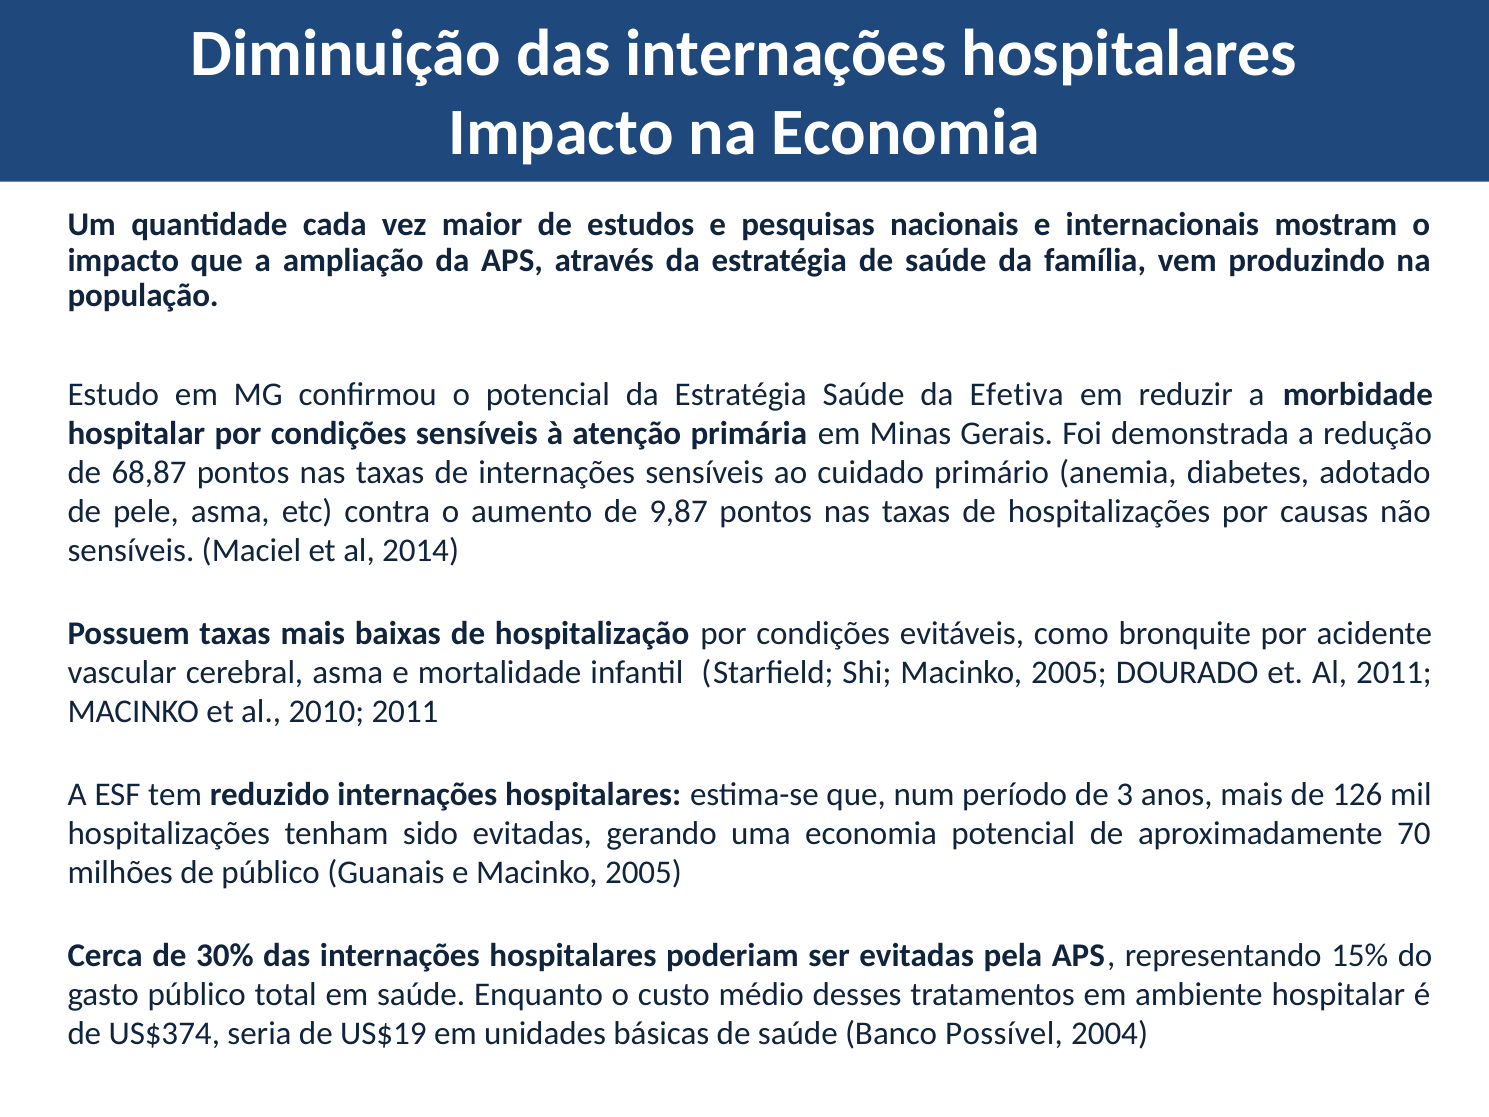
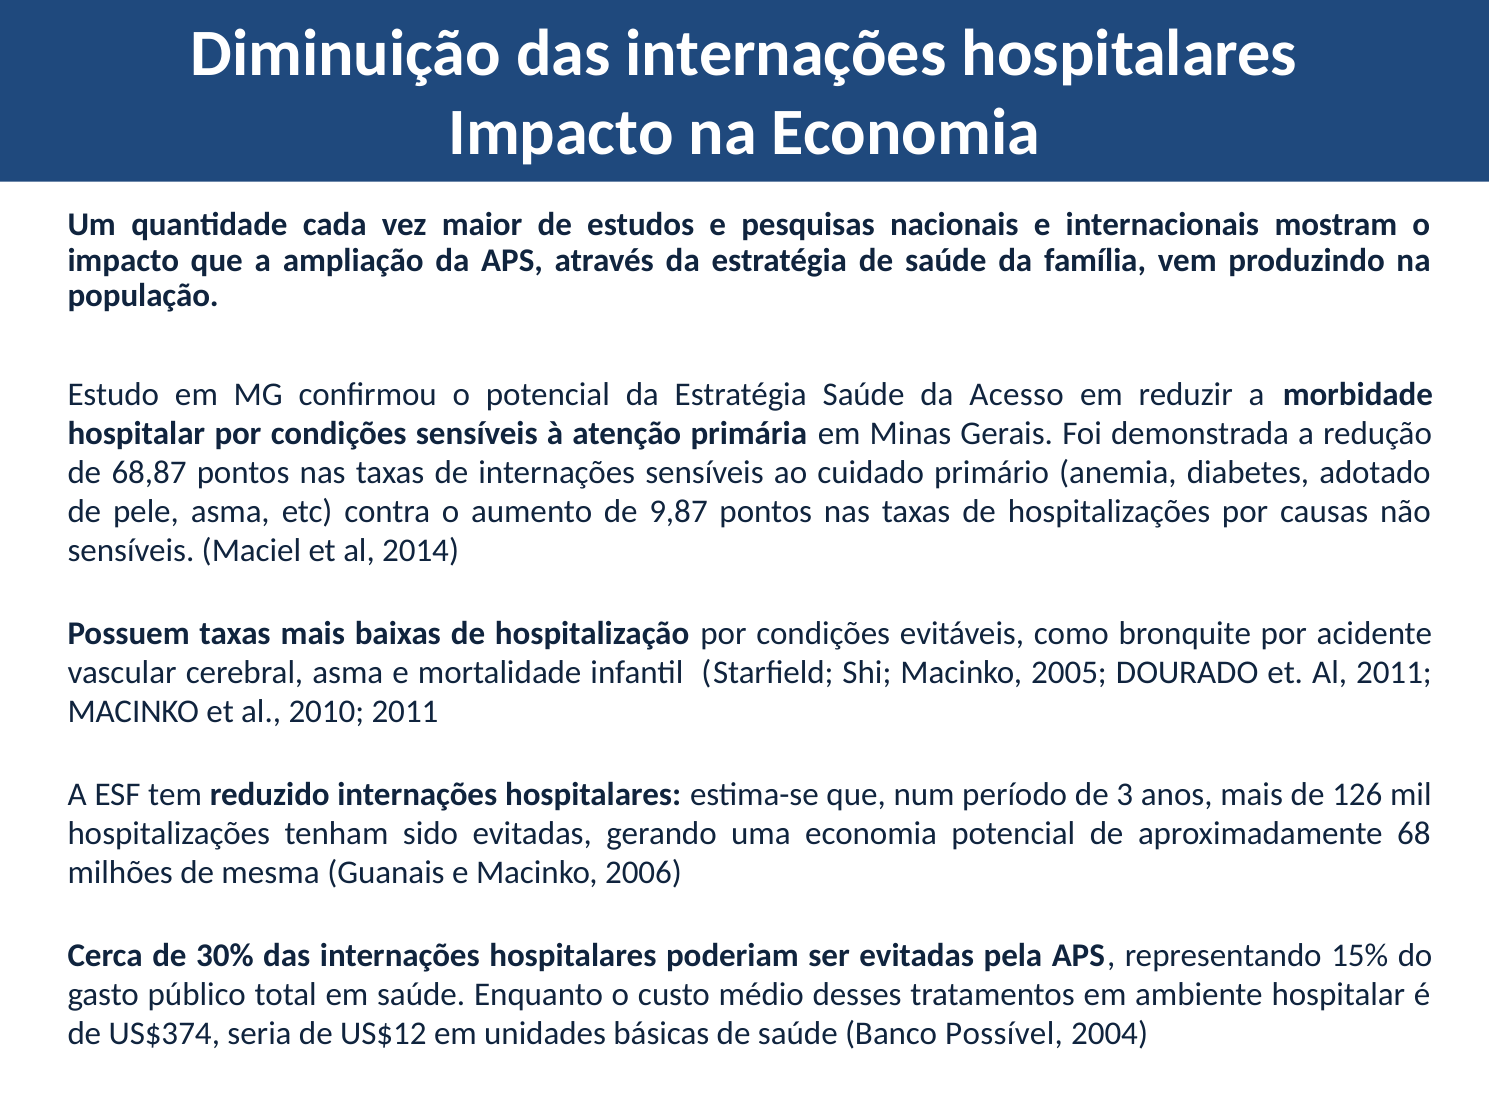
Efetiva: Efetiva -> Acesso (1017, 394)
70: 70 -> 68 (1414, 833)
de público: público -> mesma (271, 872)
e Macinko 2005: 2005 -> 2006 (643, 872)
US$19: US$19 -> US$12 (383, 1033)
